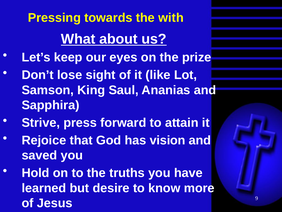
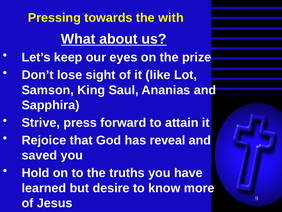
vision: vision -> reveal (168, 140)
